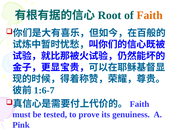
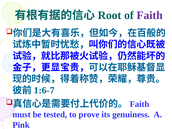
Faith colour: orange -> purple (150, 15)
